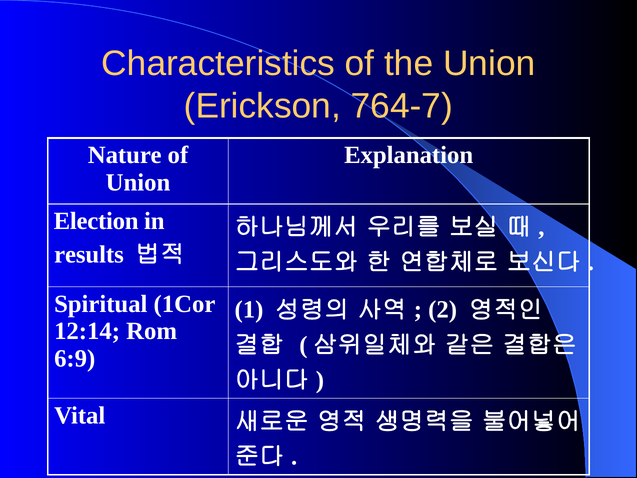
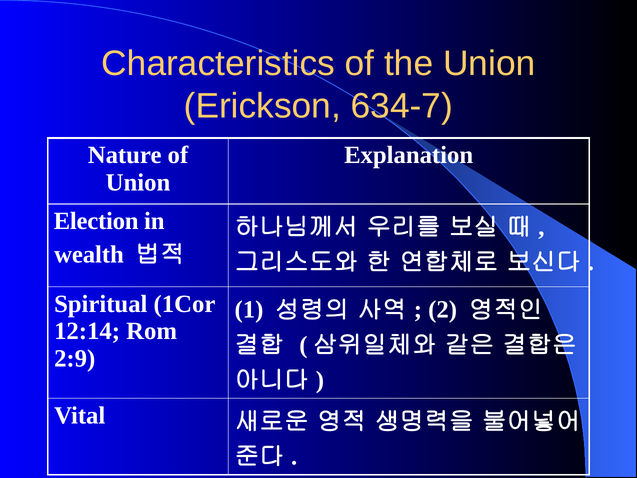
764-7: 764-7 -> 634-7 (402, 106)
results: results -> wealth (89, 254)
6:9: 6:9 -> 2:9 (75, 359)
